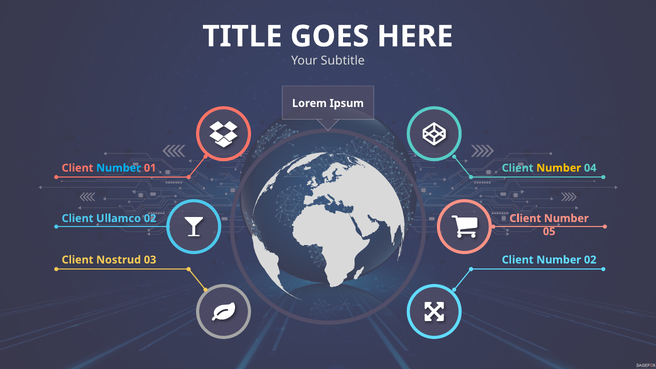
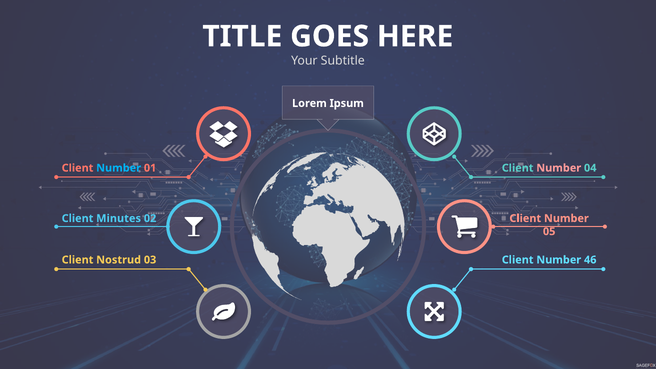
Number colour: yellow -> pink (559, 168)
Ullamco: Ullamco -> Minutes (119, 218)
Number 02: 02 -> 46 (590, 260)
